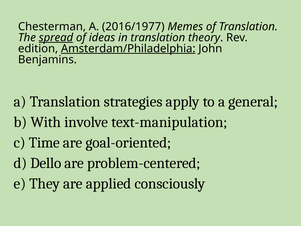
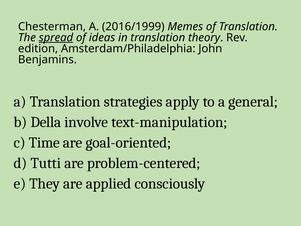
2016/1977: 2016/1977 -> 2016/1999 (133, 27)
Amsterdam/Philadelphia underline: present -> none (128, 49)
With: With -> Della (46, 122)
Dello: Dello -> Tutti (46, 163)
